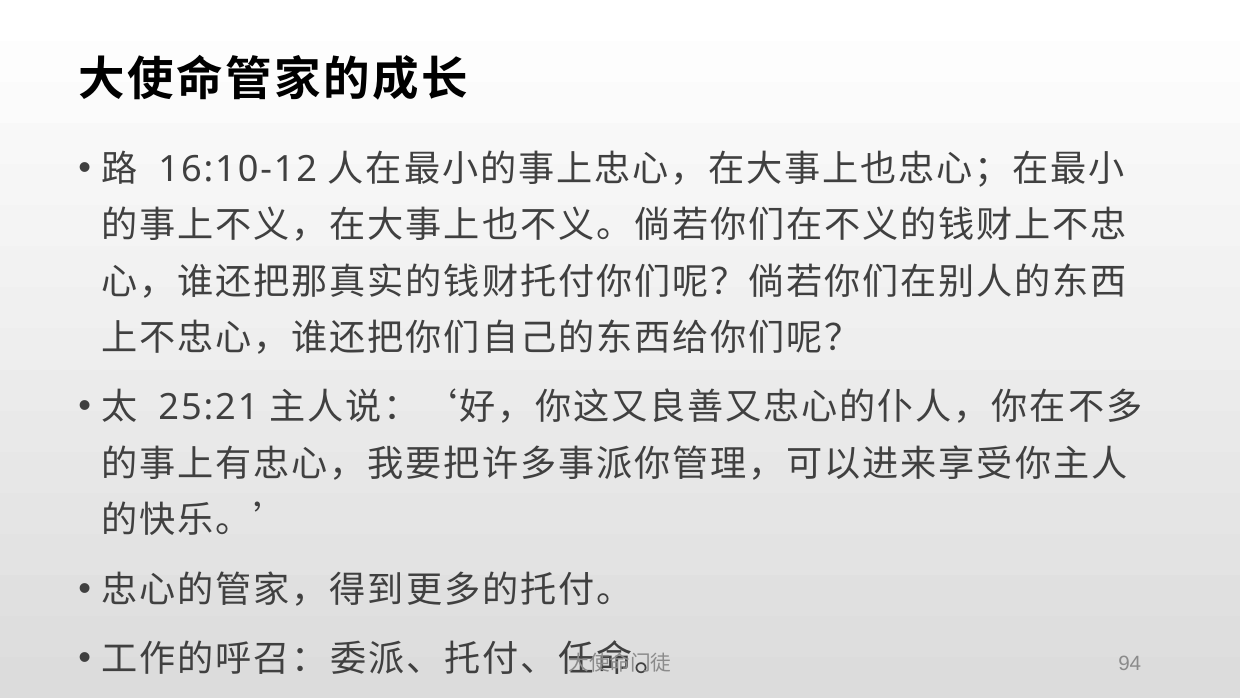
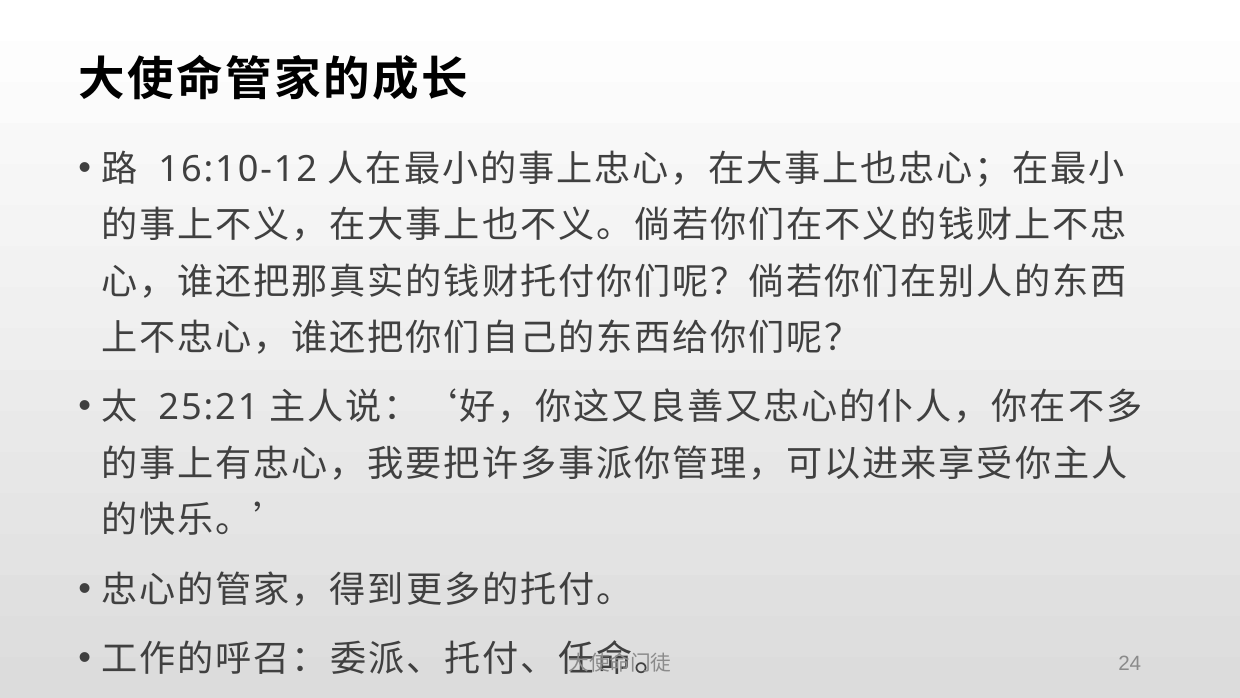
94: 94 -> 24 (1130, 663)
